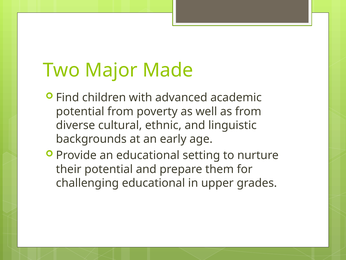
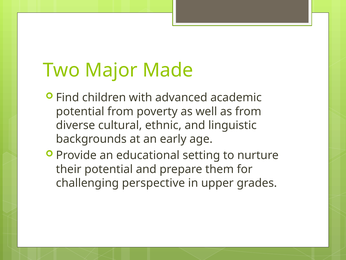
challenging educational: educational -> perspective (153, 183)
